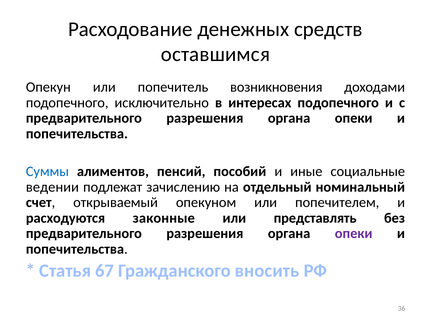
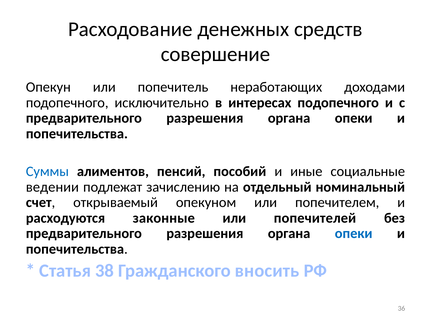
оставшимся: оставшимся -> совершение (215, 54)
возникновения: возникновения -> неработающих (276, 87)
представлять: представлять -> попечителей (315, 218)
опеки colour: purple -> blue (354, 234)
67: 67 -> 38 (105, 271)
